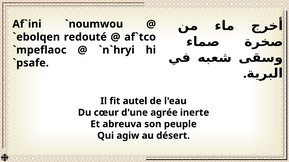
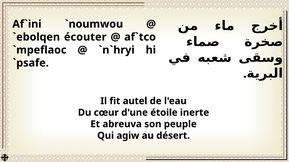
redouté: redouté -> écouter (85, 37)
agrée: agrée -> étoile (164, 113)
